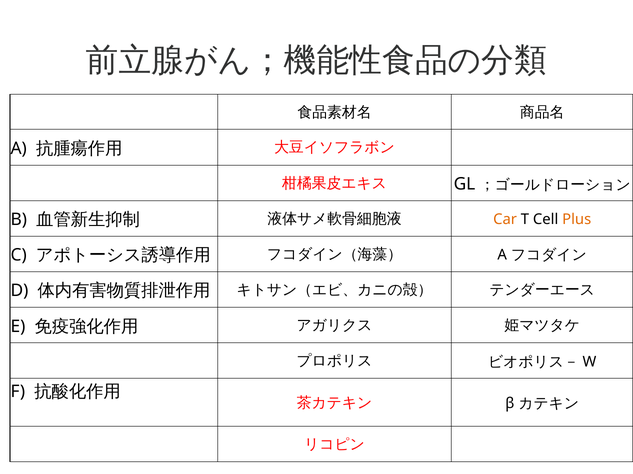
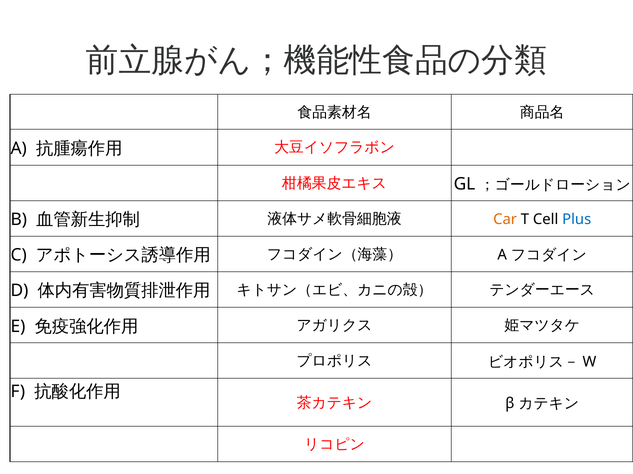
Plus colour: orange -> blue (577, 220)
